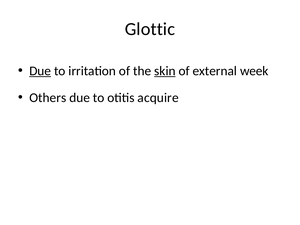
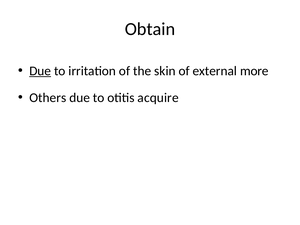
Glottic: Glottic -> Obtain (150, 29)
skin underline: present -> none (165, 71)
week: week -> more (254, 71)
